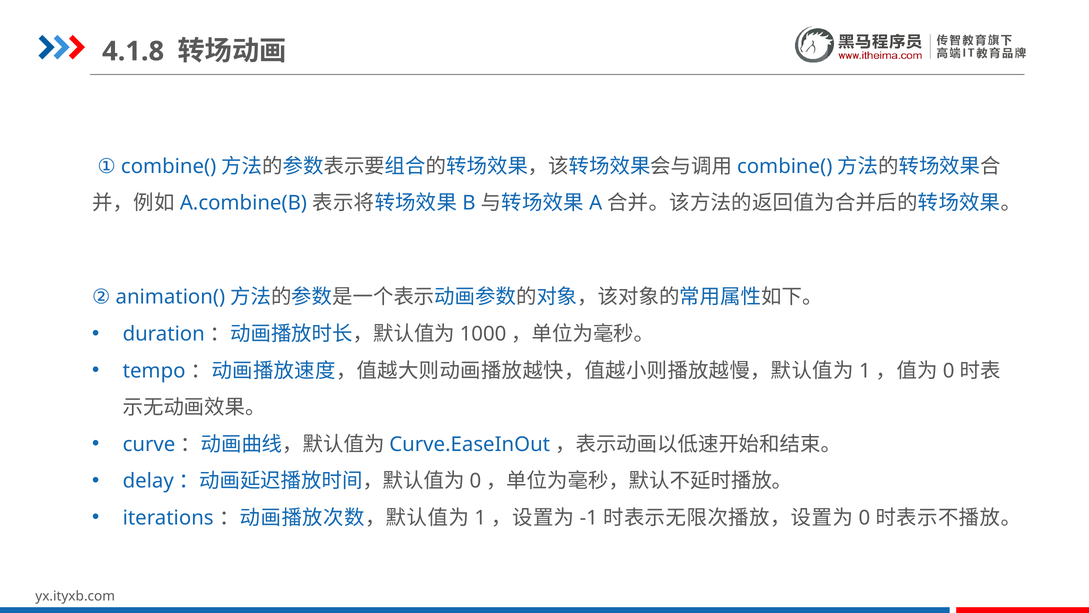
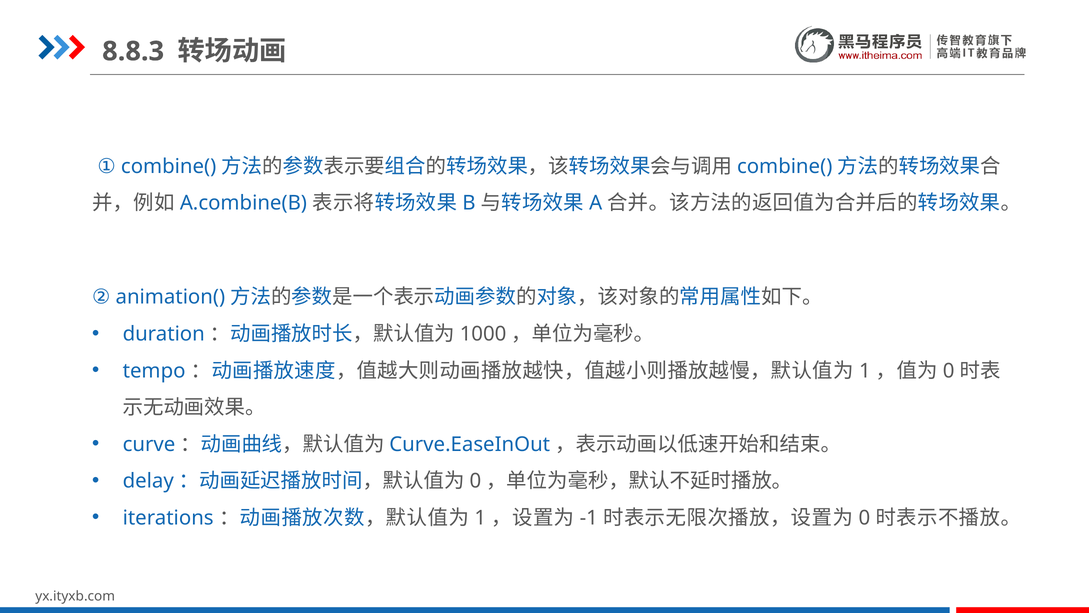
4.1.8: 4.1.8 -> 8.8.3 (133, 51)
